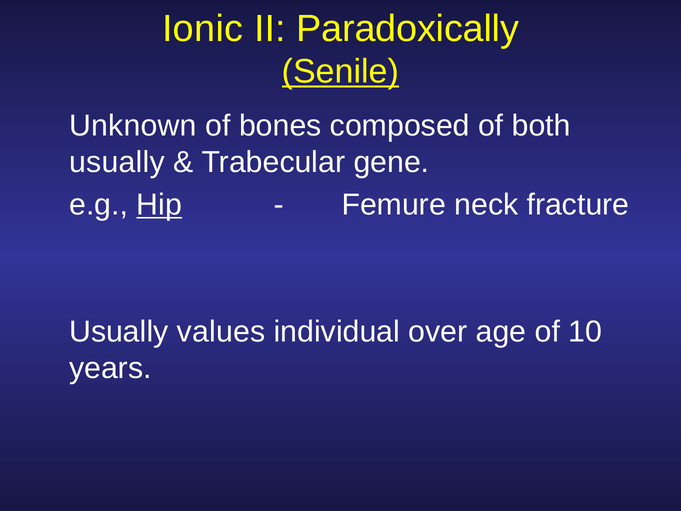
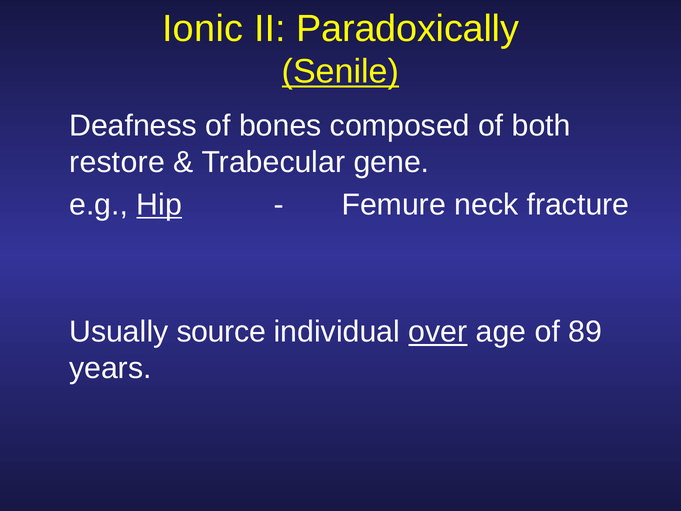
Unknown: Unknown -> Deafness (133, 126)
usually: usually -> restore (117, 162)
values: values -> source (221, 332)
over underline: none -> present (438, 332)
10: 10 -> 89 (585, 332)
